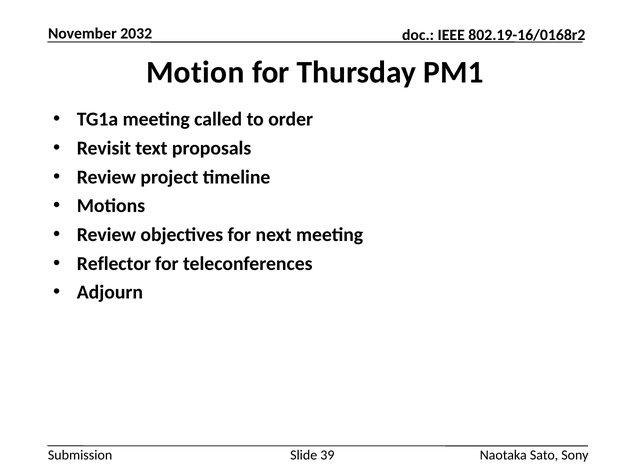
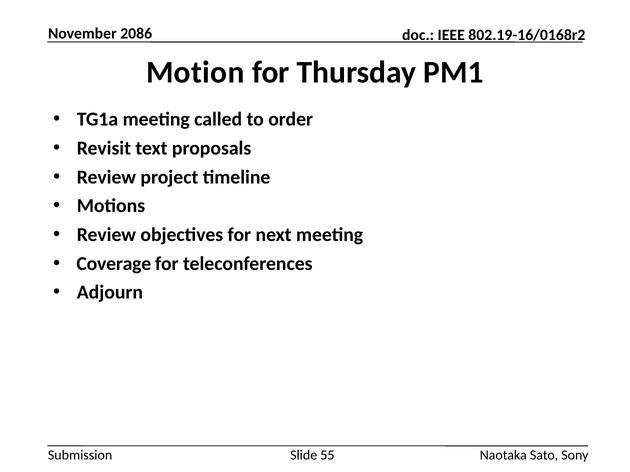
2032: 2032 -> 2086 (136, 33)
Reflector: Reflector -> Coverage (114, 264)
39: 39 -> 55 (327, 456)
